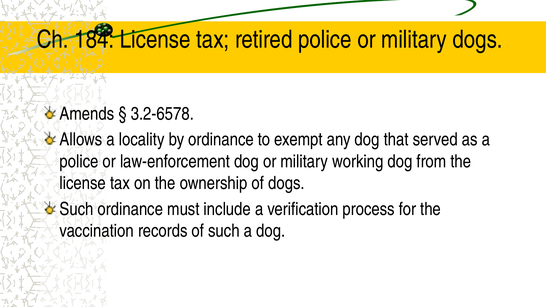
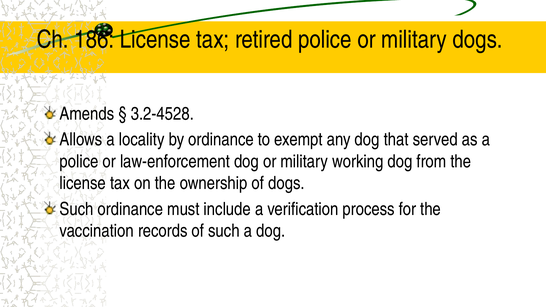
184: 184 -> 186 (94, 40)
3.2-6578: 3.2-6578 -> 3.2-4528 (162, 114)
